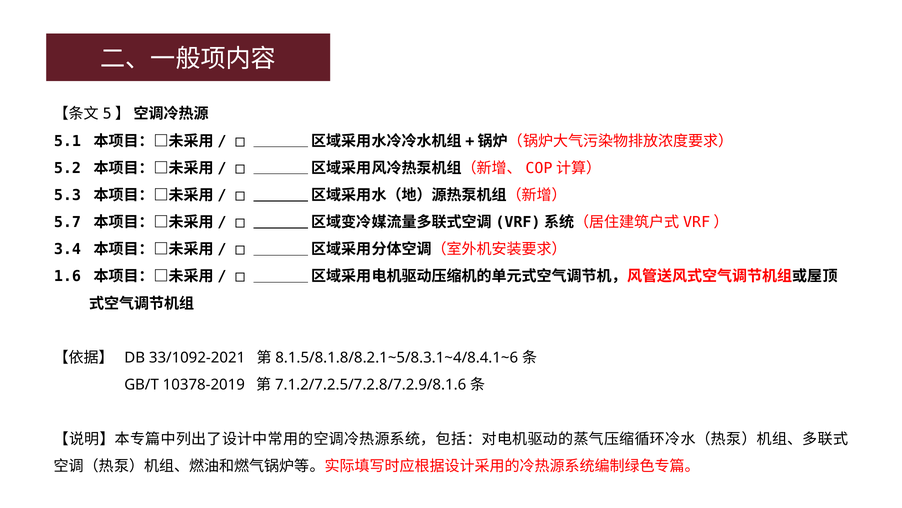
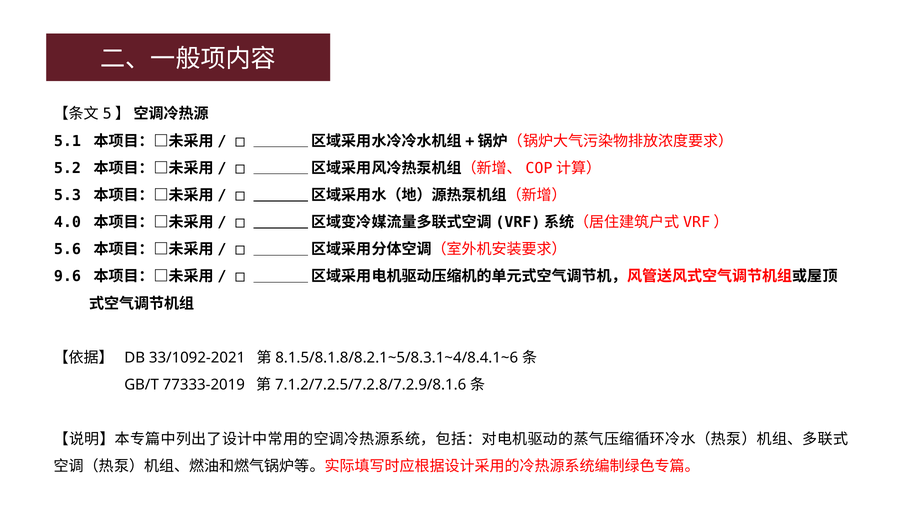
5.7: 5.7 -> 4.0 (67, 222)
3.4: 3.4 -> 5.6 (67, 249)
1.6: 1.6 -> 9.6 (67, 276)
10378-2019: 10378-2019 -> 77333-2019 (204, 384)
